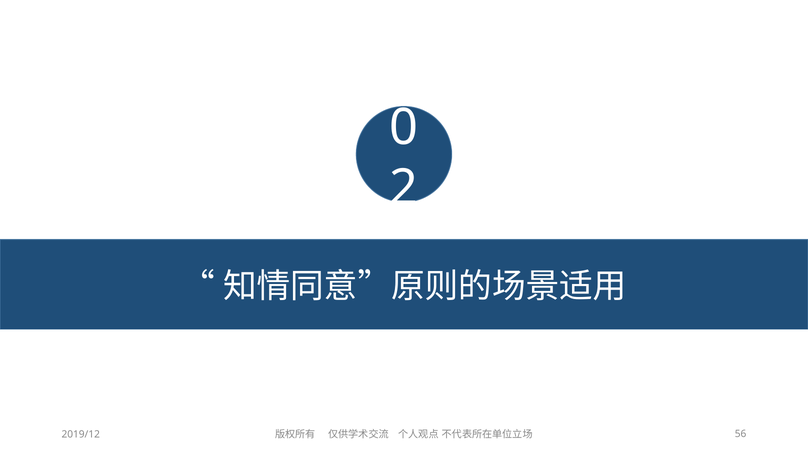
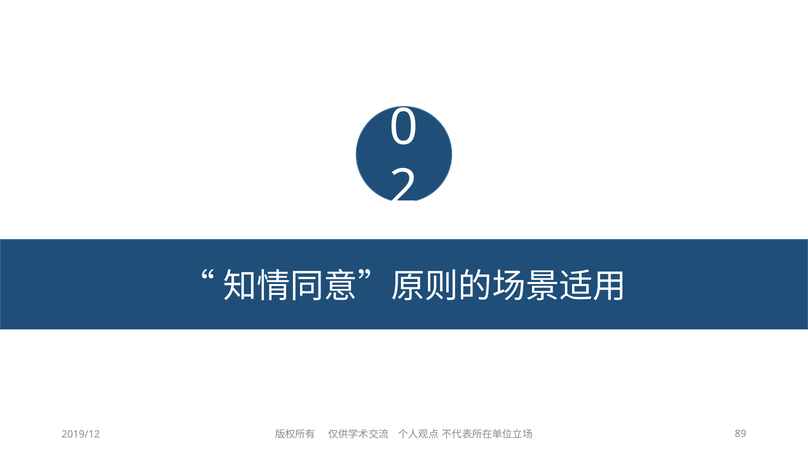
56: 56 -> 89 (741, 433)
